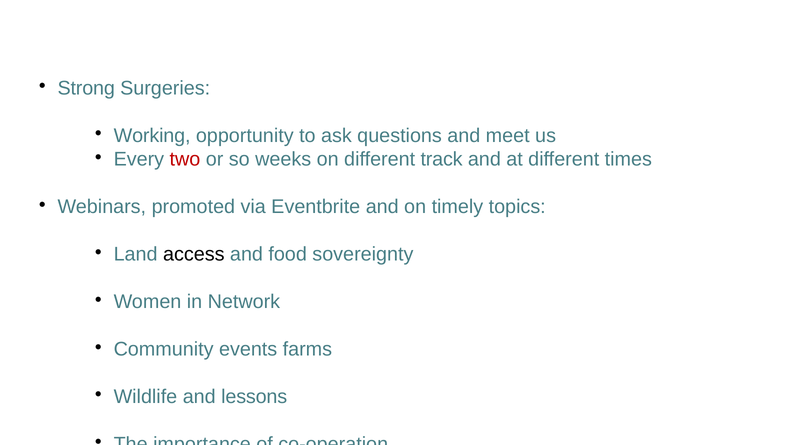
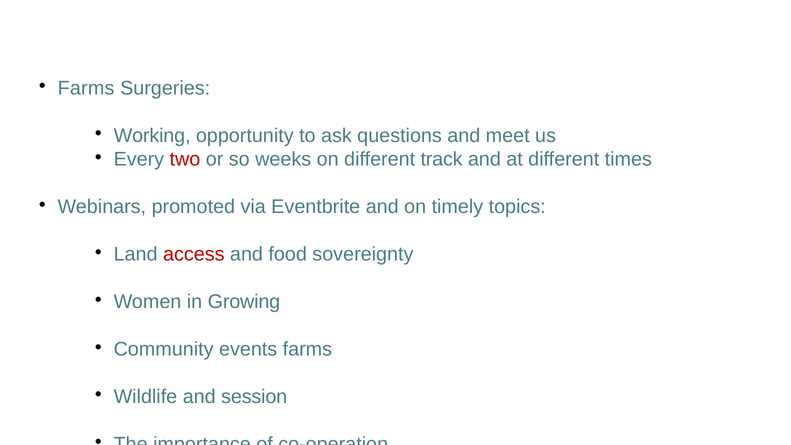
Strong: Strong -> Farms (86, 88)
access colour: black -> red (194, 254)
Network: Network -> Growing (244, 302)
lessons: lessons -> session (254, 397)
